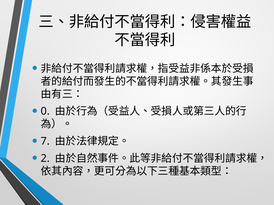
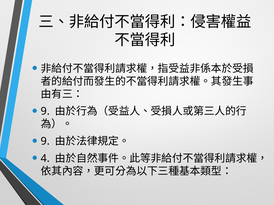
0: 0 -> 9 (45, 112)
7: 7 -> 9 (45, 142)
2: 2 -> 4 (45, 159)
